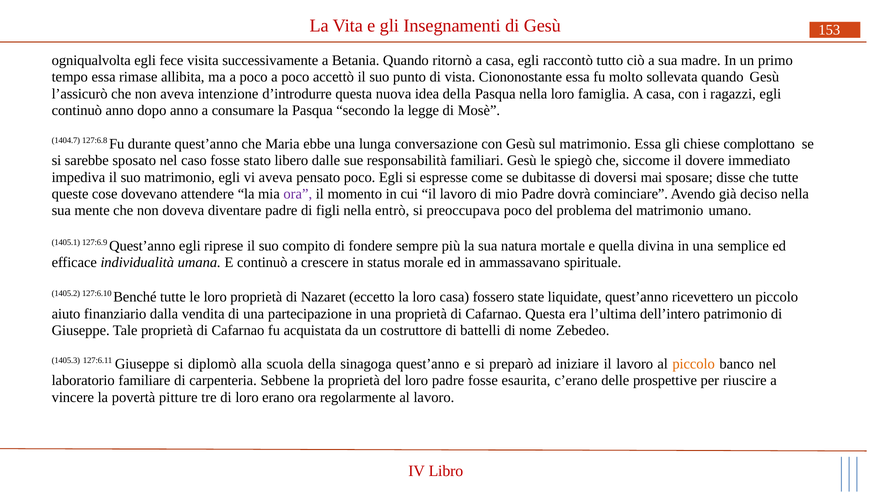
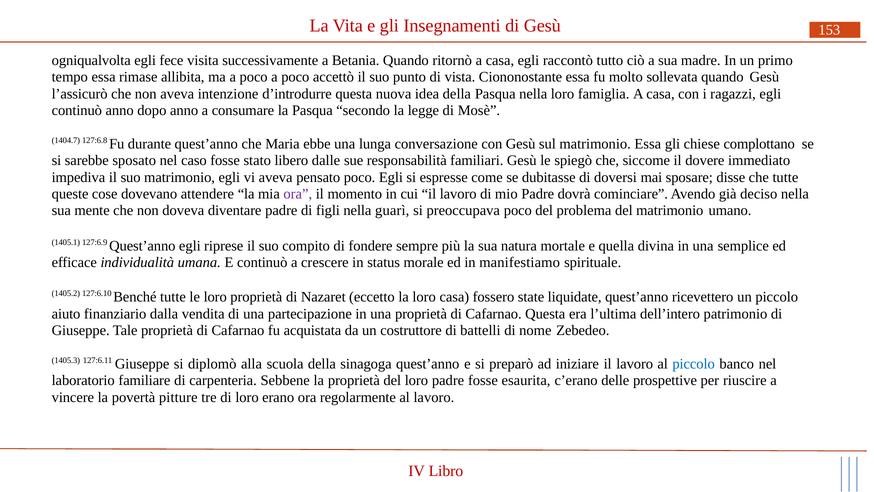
entrò: entrò -> guarì (392, 211)
ammassavano: ammassavano -> manifestiamo (520, 263)
piccolo colour: orange -> blue (694, 364)
